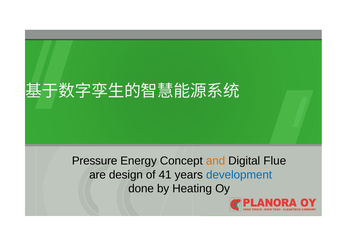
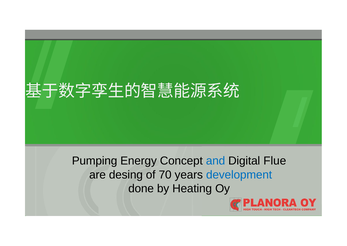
Pressure: Pressure -> Pumping (95, 160)
and colour: orange -> blue (216, 160)
design: design -> desing (126, 174)
41: 41 -> 70 (165, 174)
